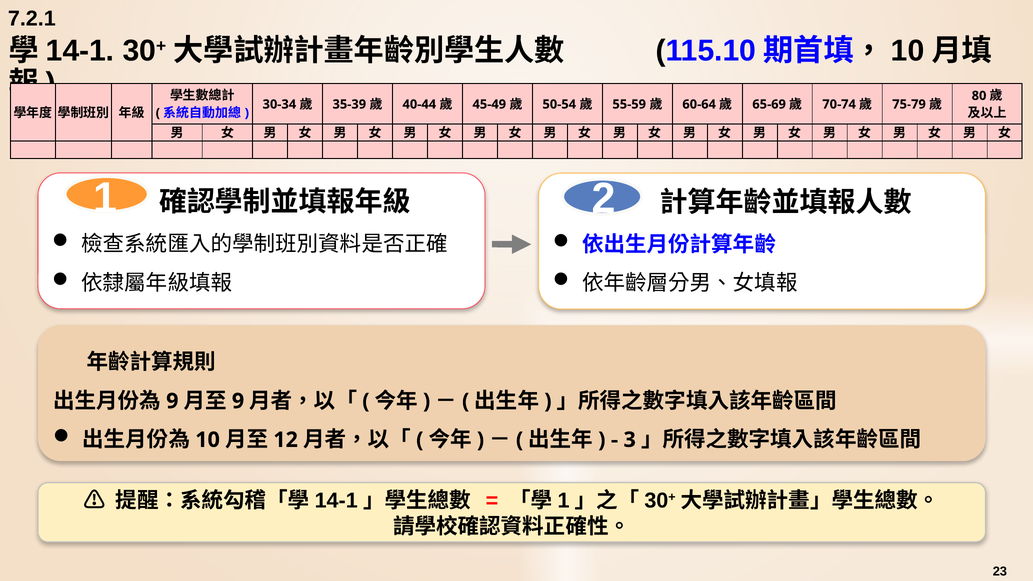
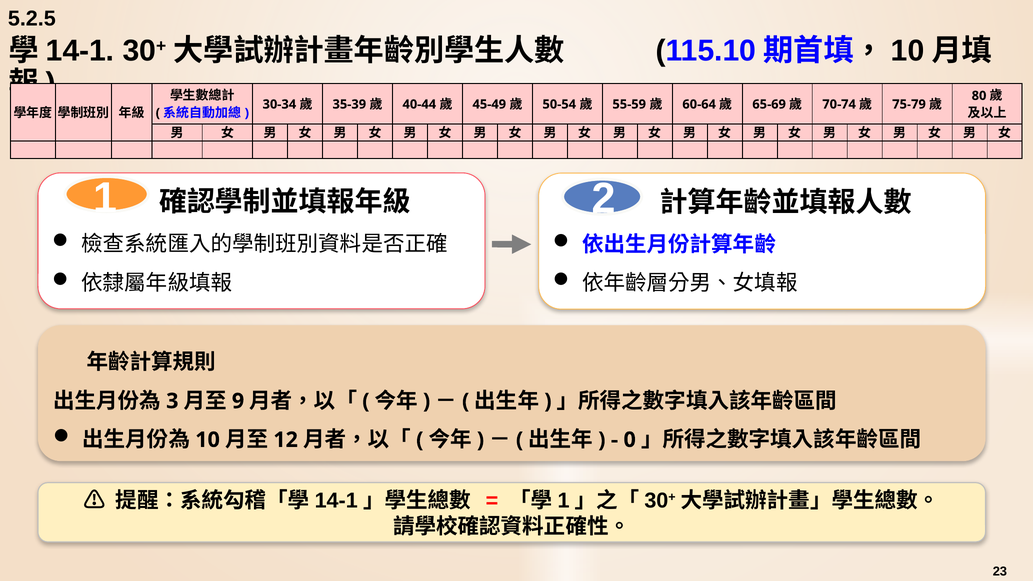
7.2.1: 7.2.1 -> 5.2.5 (32, 19)
9: 9 -> 3 (172, 401)
3: 3 -> 0 (630, 440)
